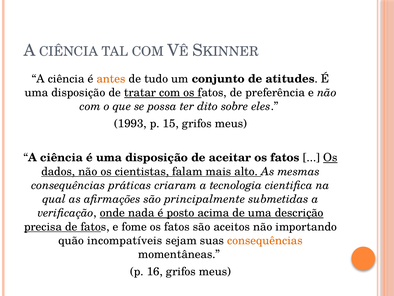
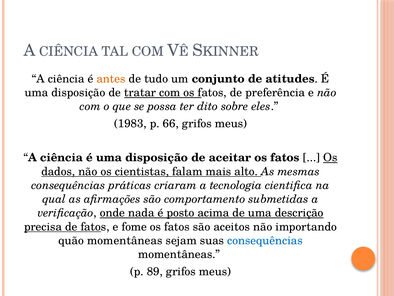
1993: 1993 -> 1983 (130, 123)
15: 15 -> 66 (171, 123)
principalmente: principalmente -> comportamento (205, 199)
quão incompatíveis: incompatíveis -> momentâneas (125, 240)
consequências colour: orange -> blue (265, 240)
16: 16 -> 89 (155, 271)
